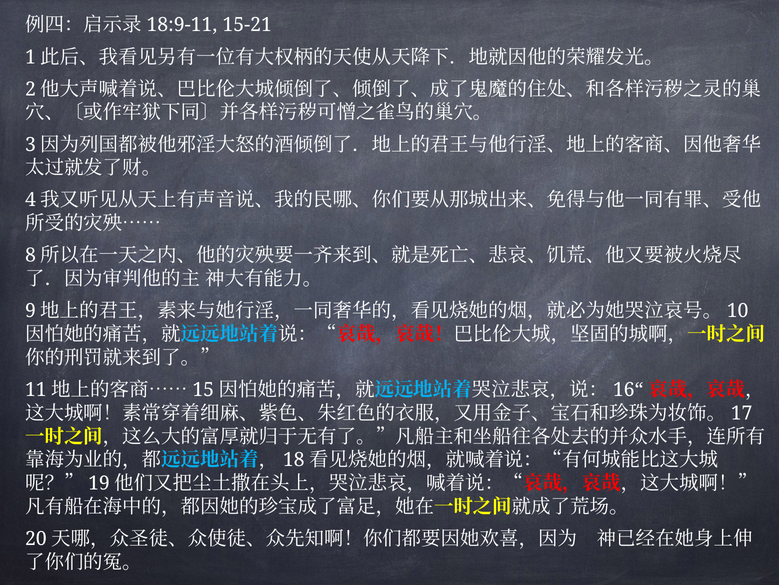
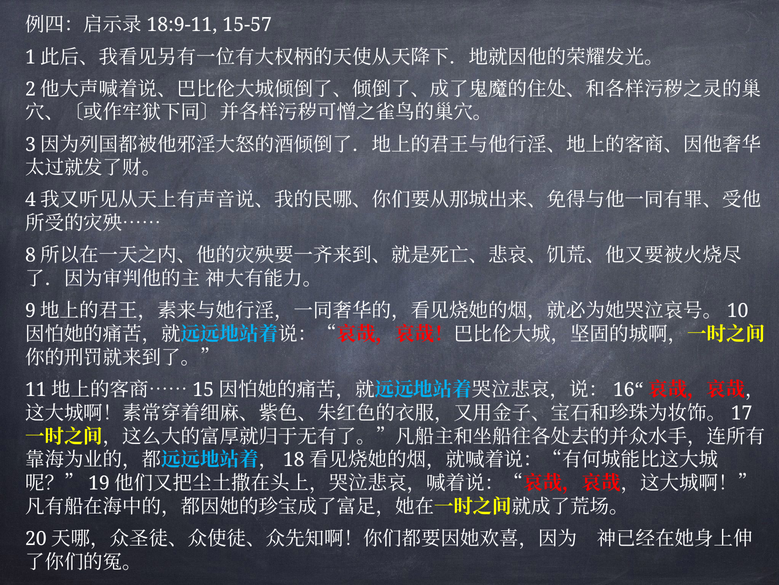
15-21: 15-21 -> 15-57 (247, 25)
